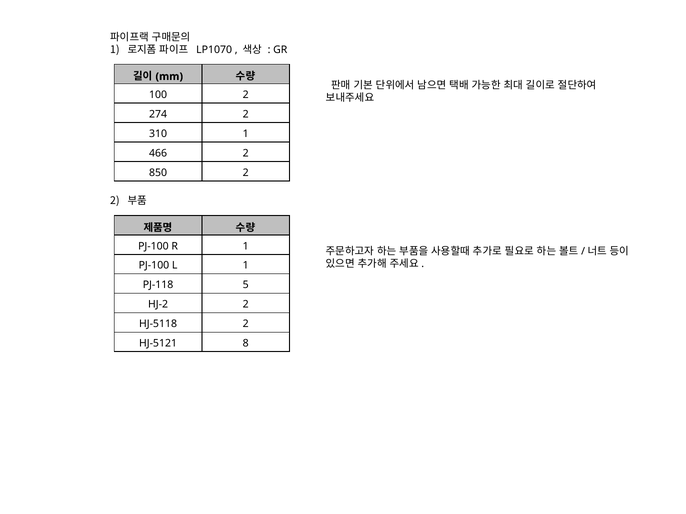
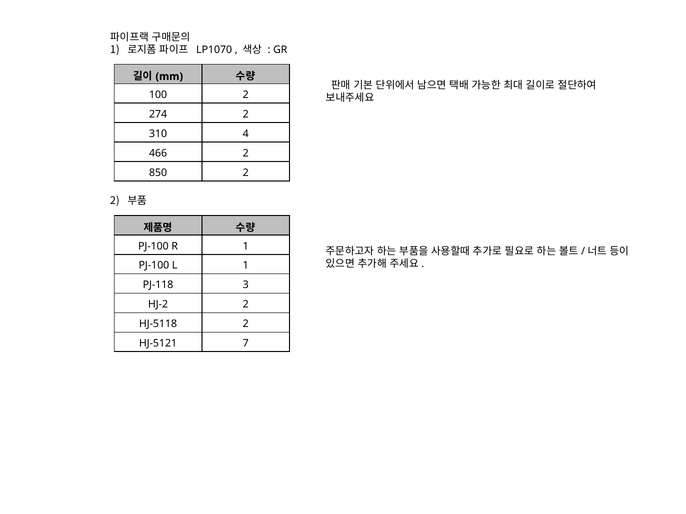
310 1: 1 -> 4 (246, 134)
5: 5 -> 3 (246, 285)
8: 8 -> 7 (246, 344)
